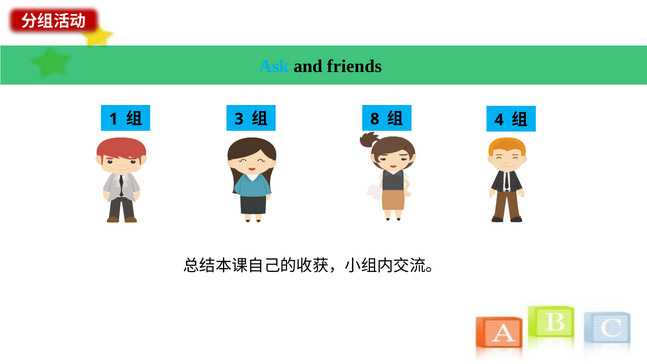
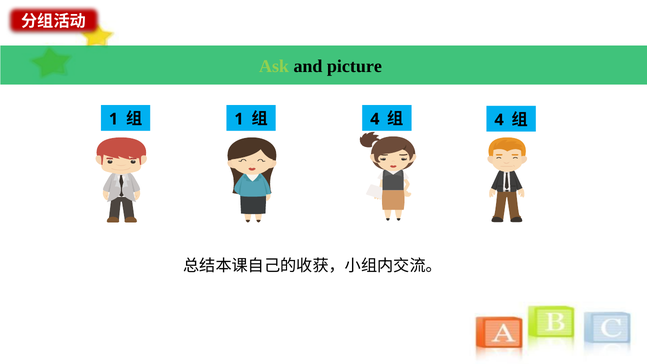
Ask colour: light blue -> light green (274, 66)
friends: friends -> picture (354, 66)
3: 3 -> 1 (239, 119)
8: 8 -> 4 (375, 119)
